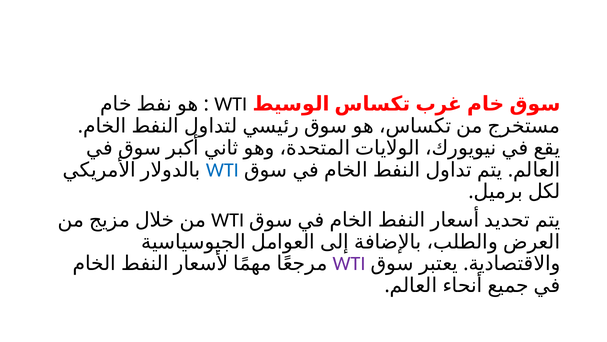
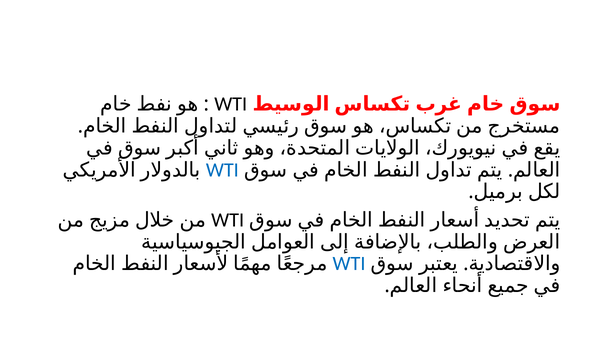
WTI colour: purple -> blue (349, 263)
